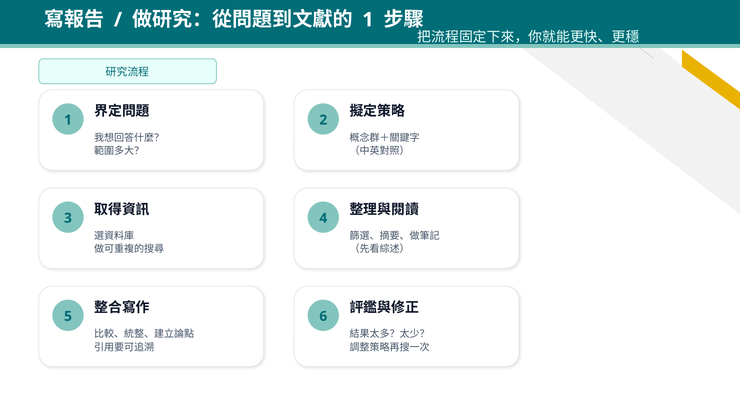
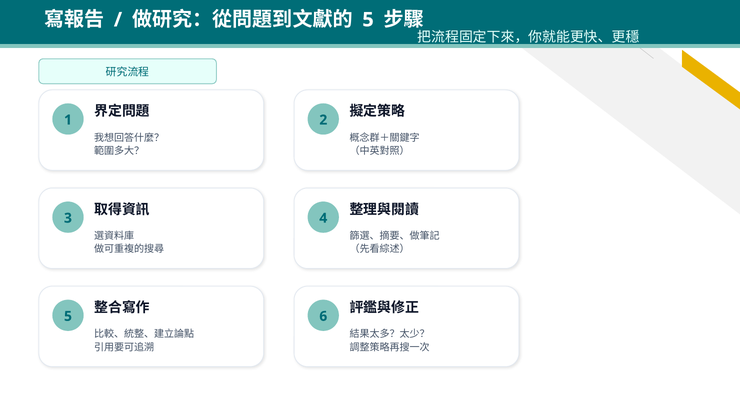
1: 1 -> 5 (368, 20)
